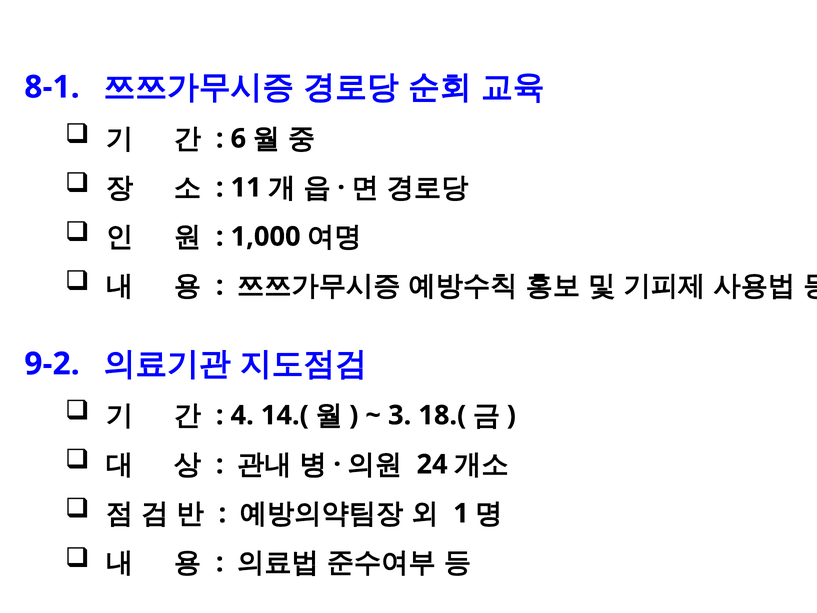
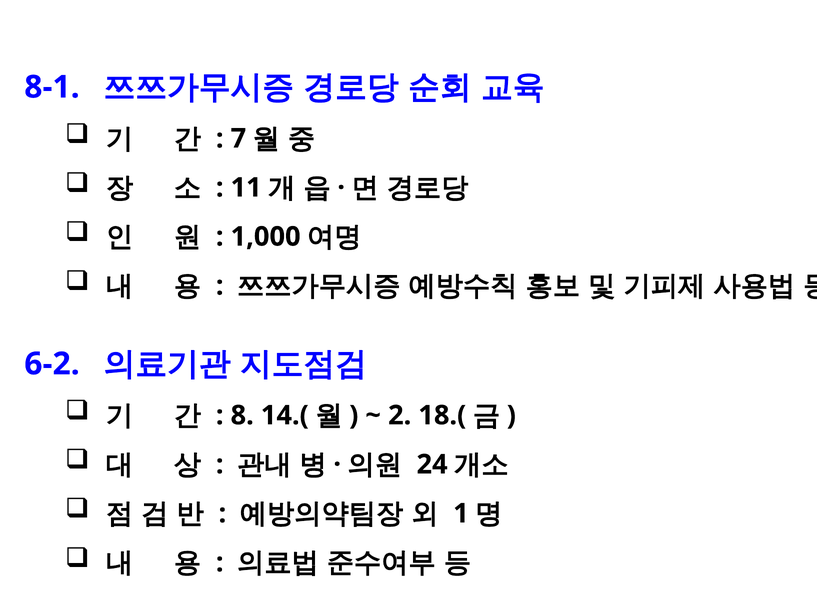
6: 6 -> 7 (238, 139)
9-2: 9-2 -> 6-2 (52, 364)
4: 4 -> 8 (242, 415)
3: 3 -> 2 (400, 415)
